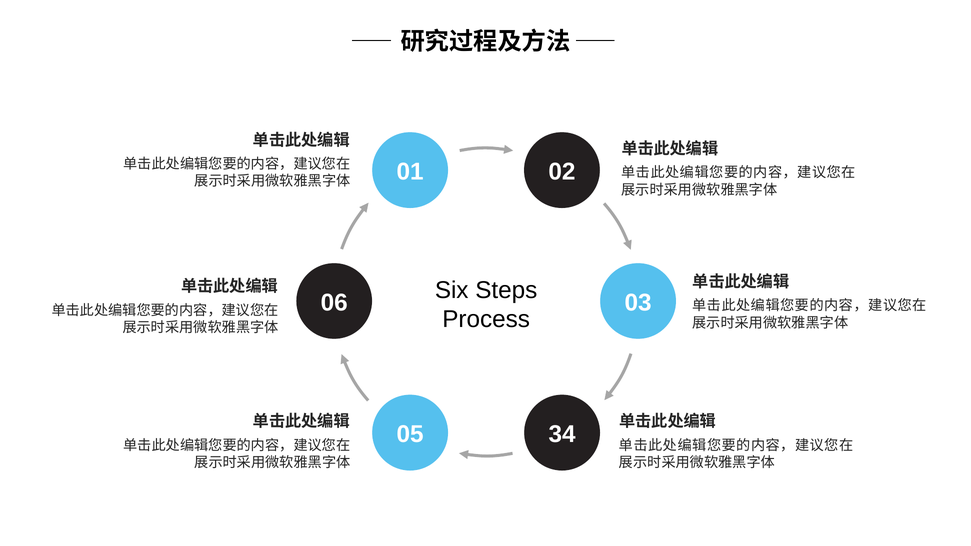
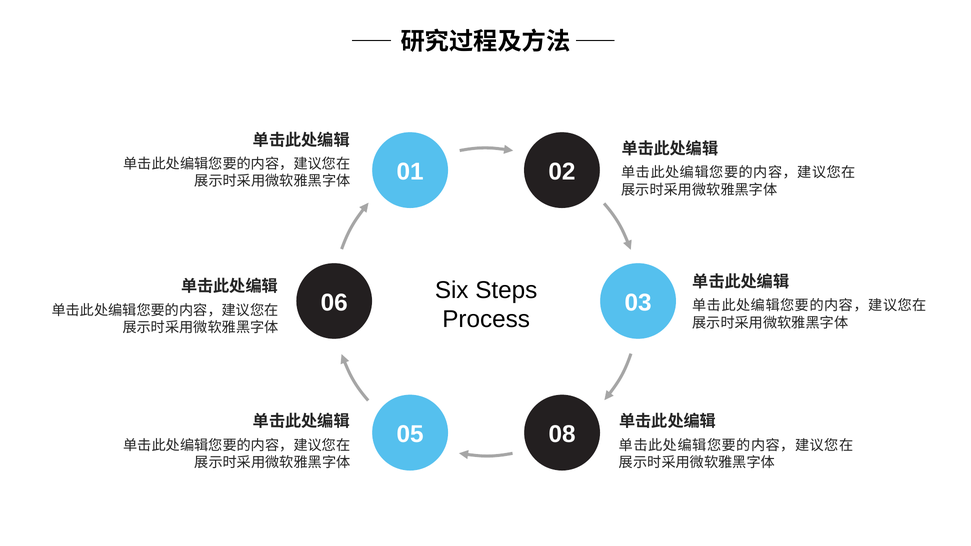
34: 34 -> 08 (562, 434)
